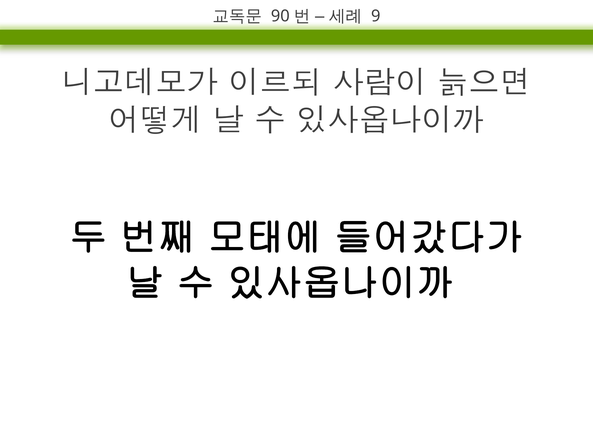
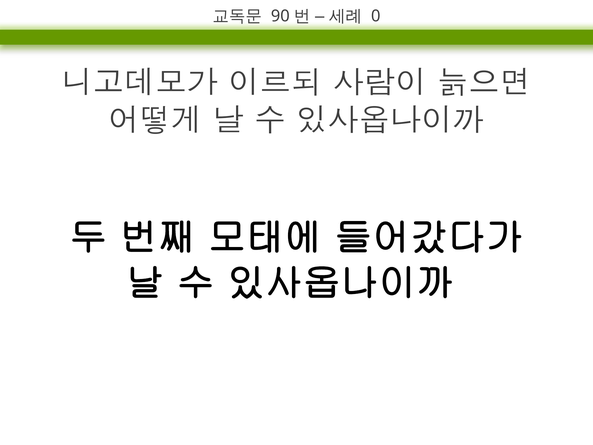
9: 9 -> 0 (376, 16)
